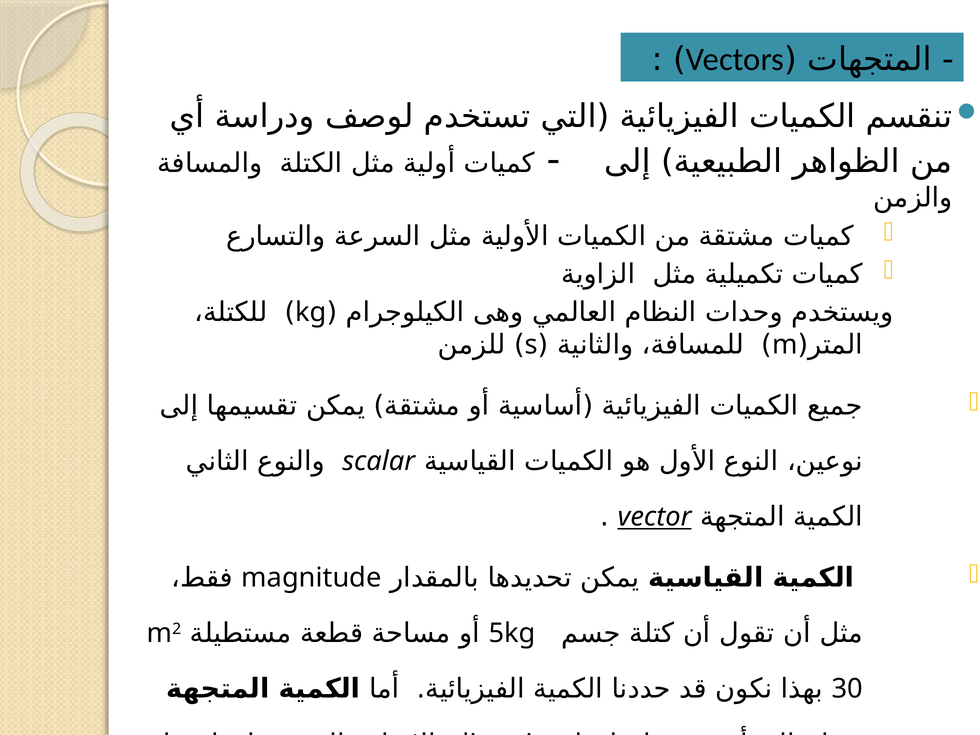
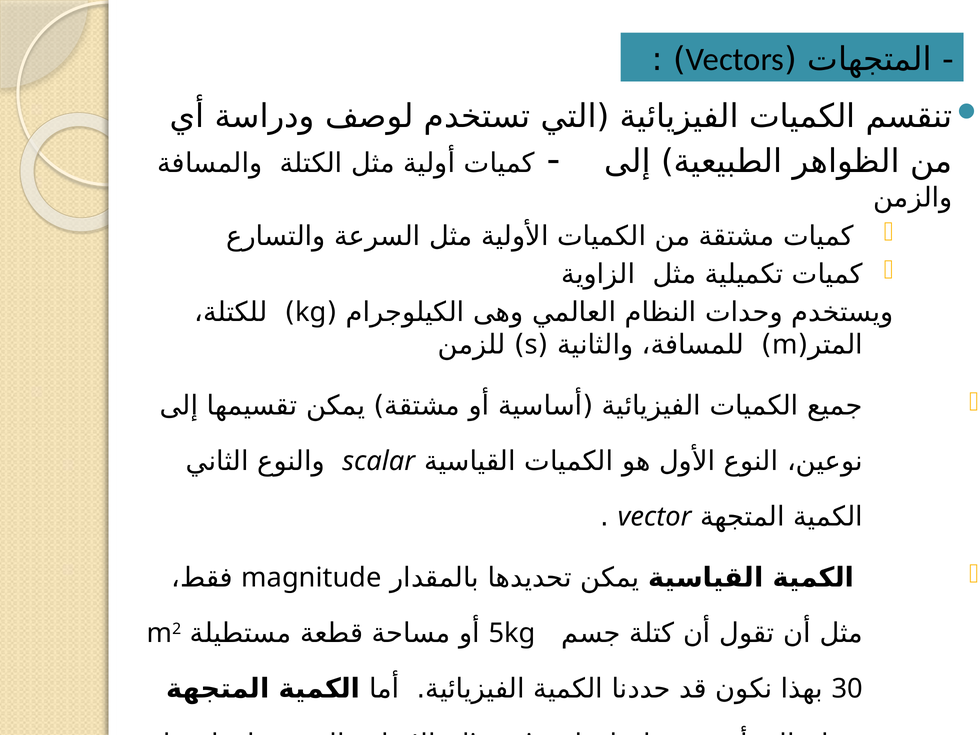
vector underline: present -> none (655, 517)
